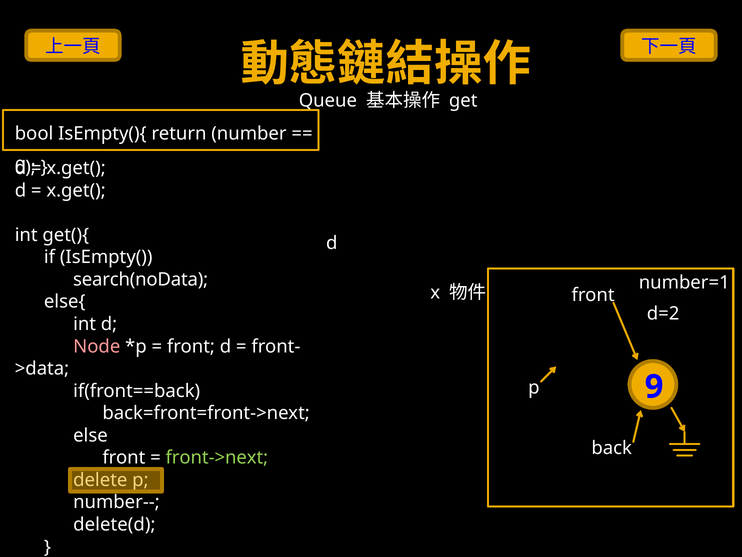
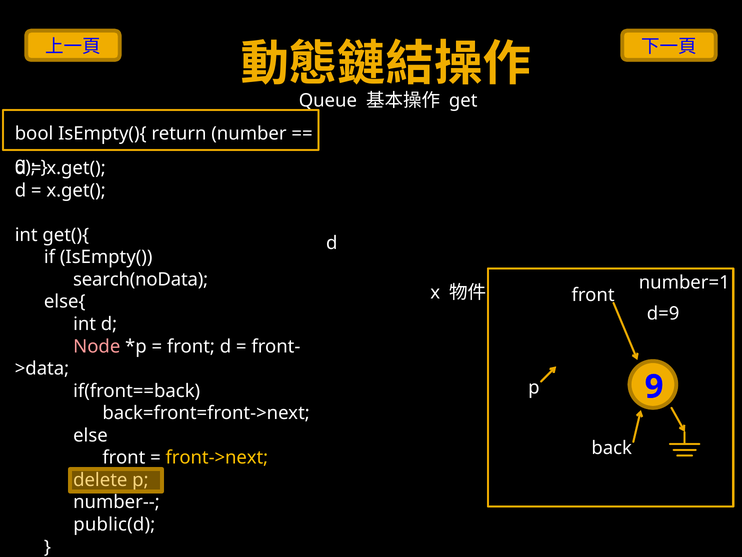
d=2: d=2 -> d=9 (663, 313)
front->next colour: light green -> yellow (217, 457)
delete(d: delete(d -> public(d (114, 524)
